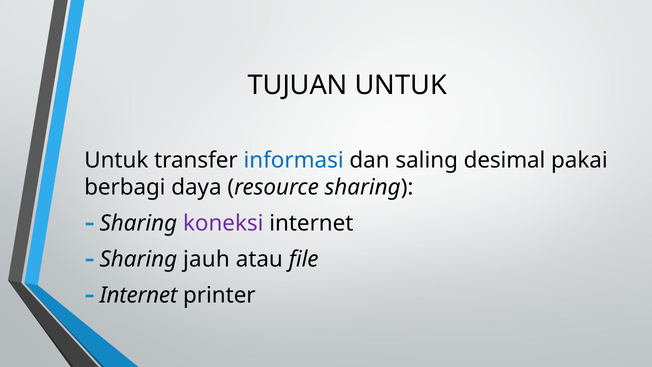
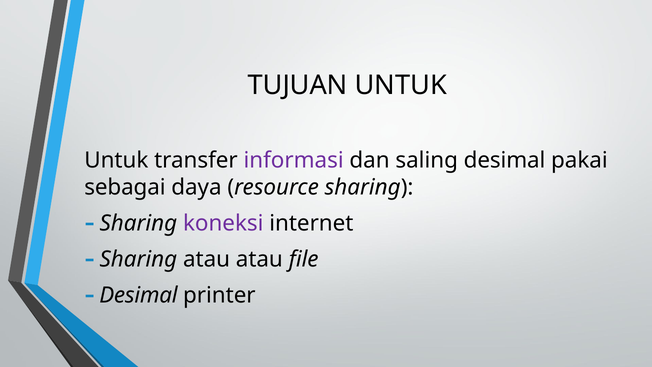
informasi colour: blue -> purple (294, 160)
berbagi: berbagi -> sebagai (125, 187)
Sharing jauh: jauh -> atau (207, 259)
Internet: Internet -> Desimal (138, 295)
